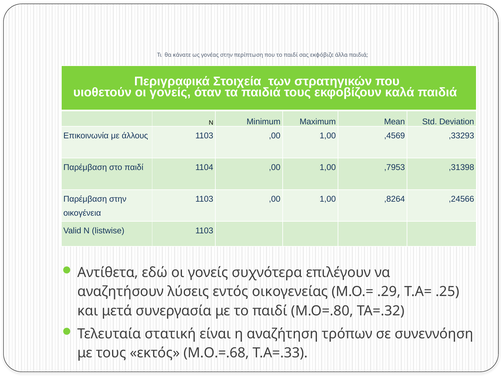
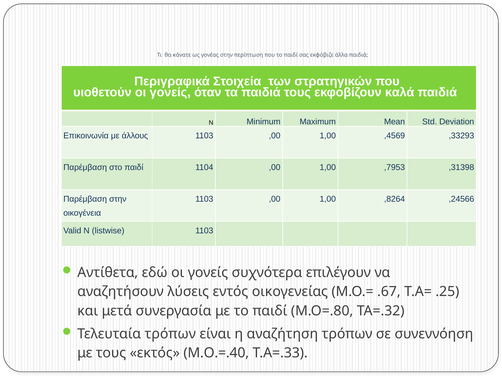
.29: .29 -> .67 (389, 291)
Τελευταία στατική: στατική -> τρόπων (170, 334)
Μ.Ο.=.68: Μ.Ο.=.68 -> Μ.Ο.=.40 (216, 353)
